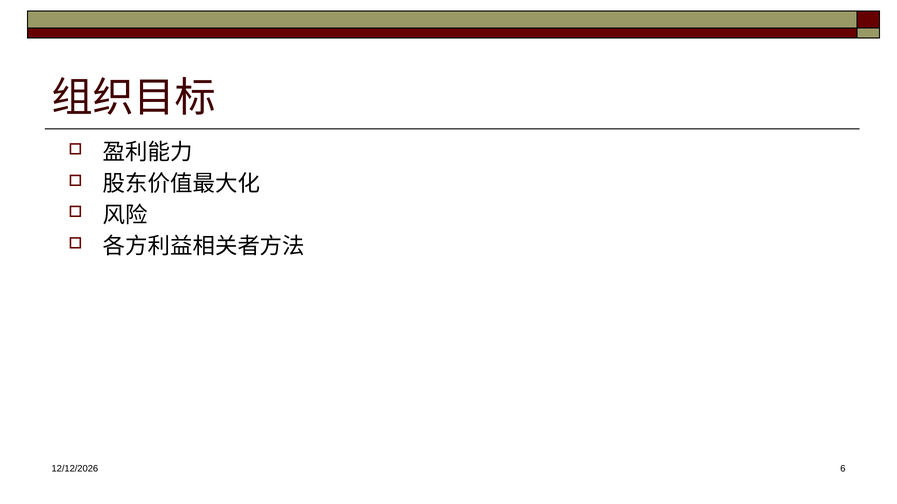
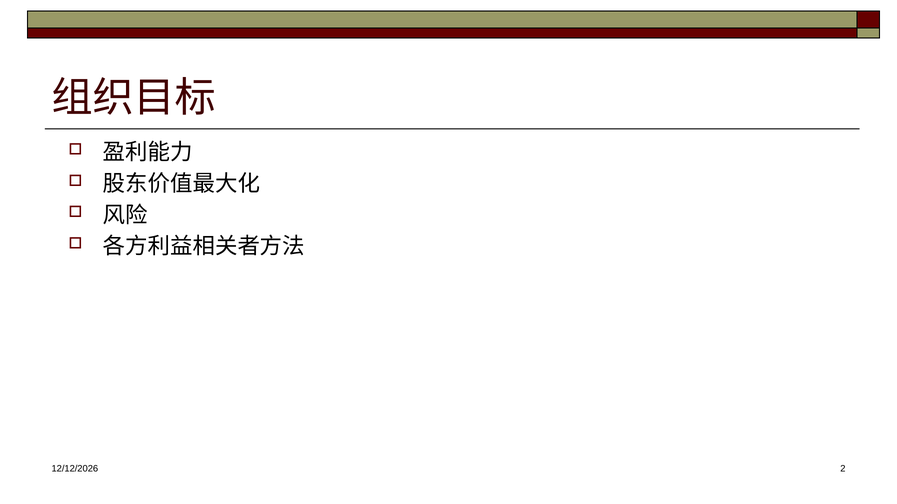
6: 6 -> 2 (843, 469)
